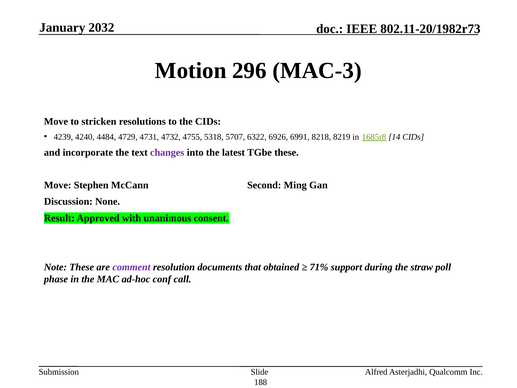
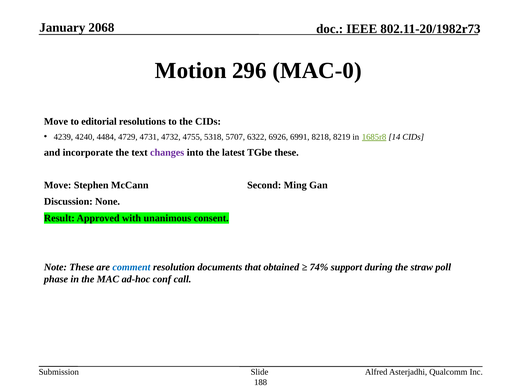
2032: 2032 -> 2068 (101, 27)
MAC-3: MAC-3 -> MAC-0 (317, 70)
stricken: stricken -> editorial (99, 121)
comment colour: purple -> blue (131, 267)
71%: 71% -> 74% (319, 267)
